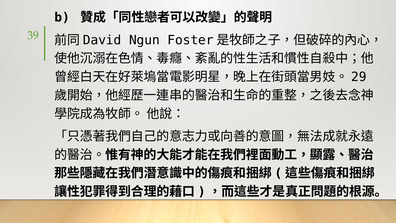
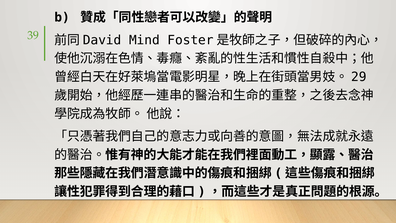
Ngun: Ngun -> Mind (144, 40)
